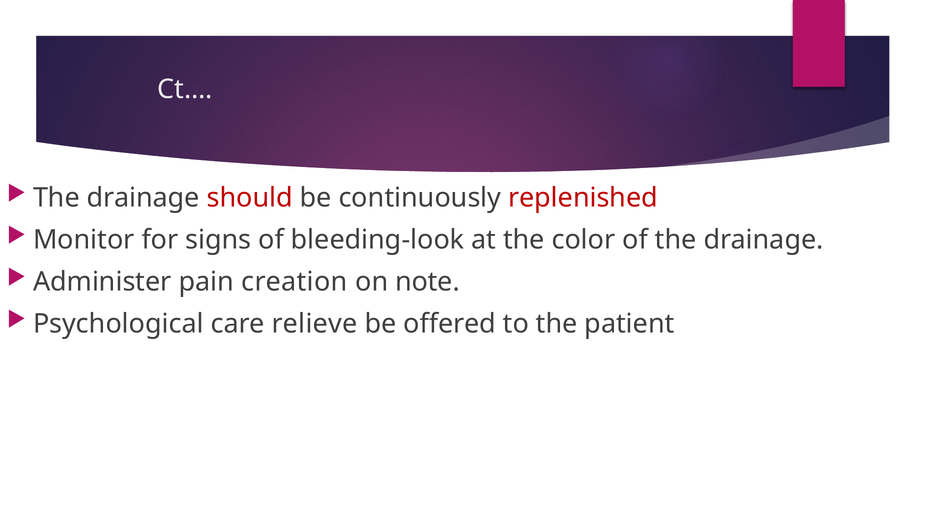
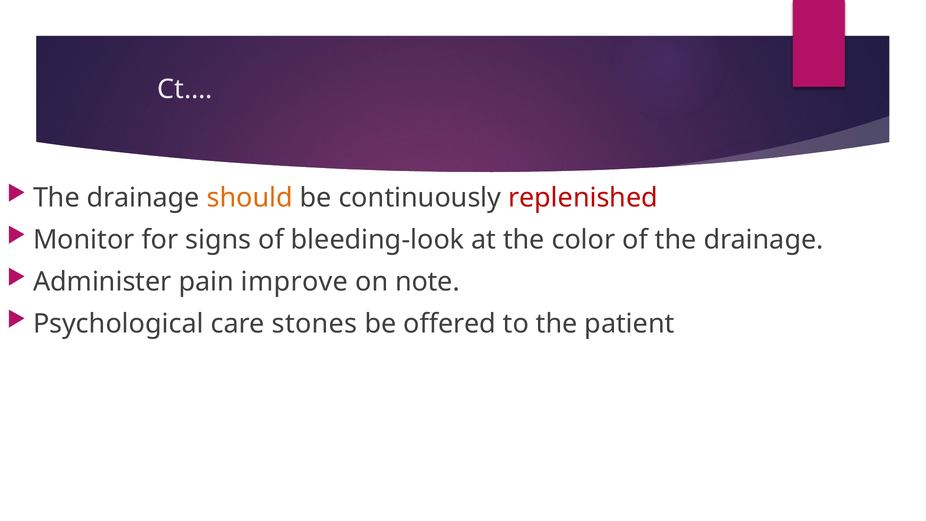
should colour: red -> orange (250, 198)
creation: creation -> improve (294, 282)
relieve: relieve -> stones (314, 324)
